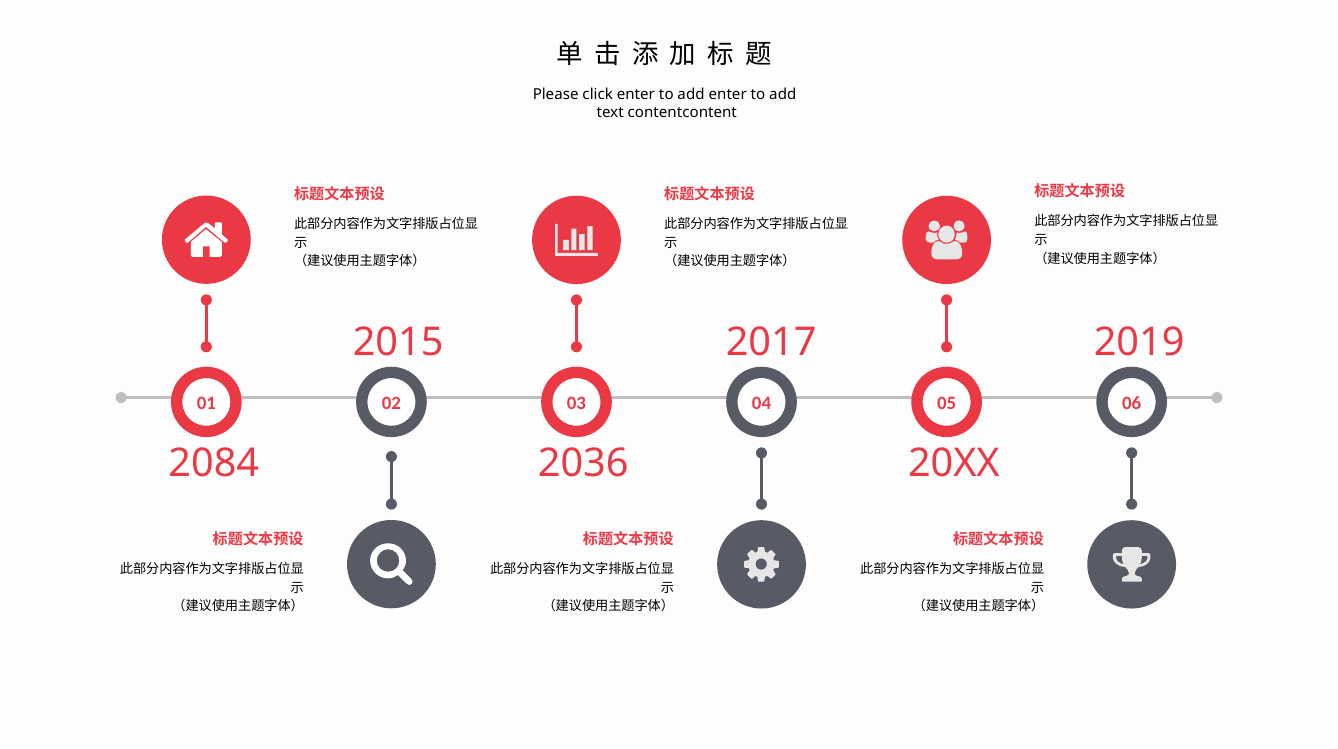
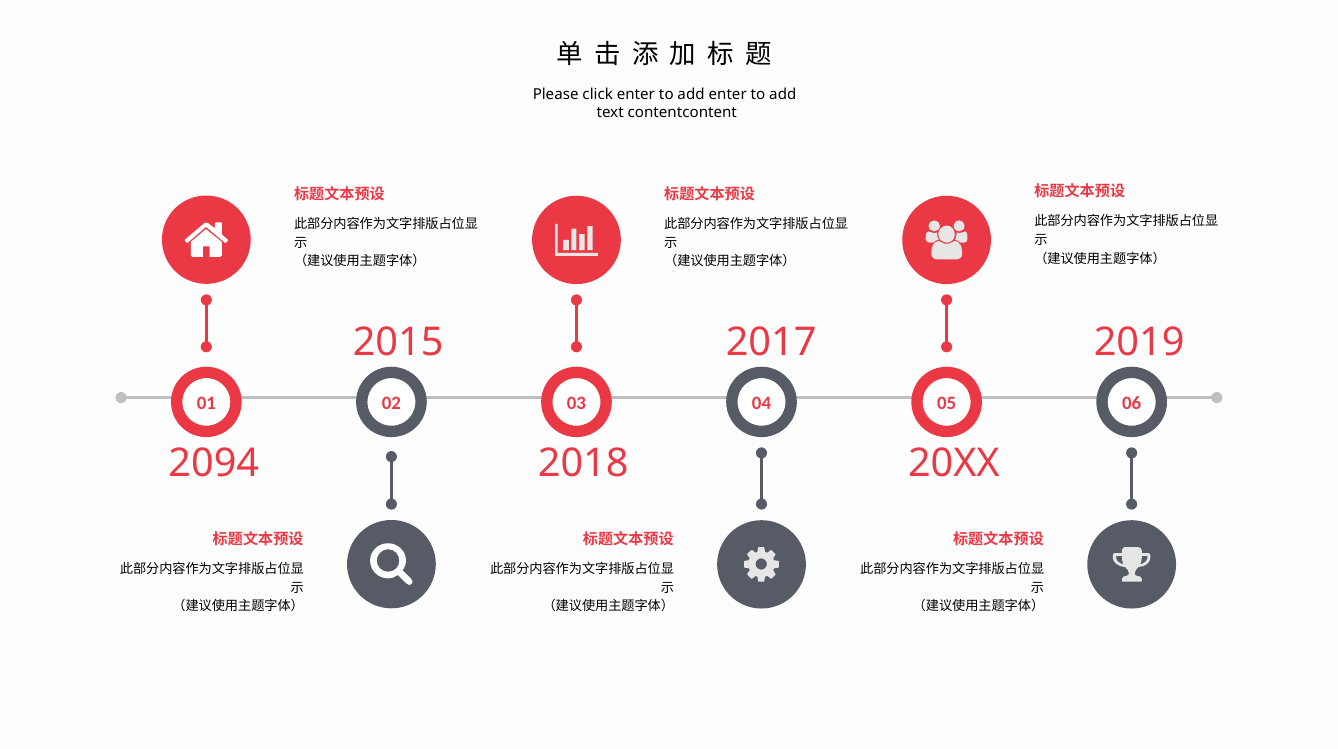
2084: 2084 -> 2094 (214, 464)
2036: 2036 -> 2018 (583, 464)
